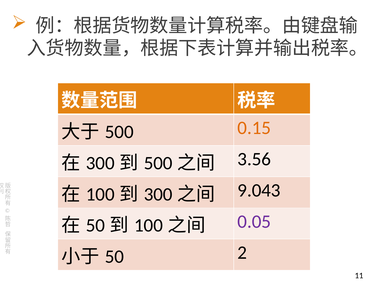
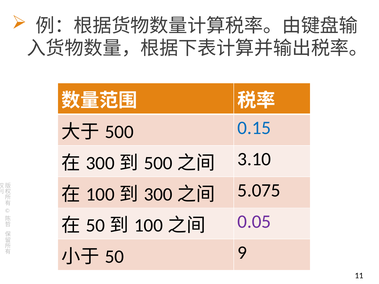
0.15 colour: orange -> blue (254, 128)
3.56: 3.56 -> 3.10 (254, 159)
9.043: 9.043 -> 5.075 (259, 191)
2: 2 -> 9 (242, 253)
